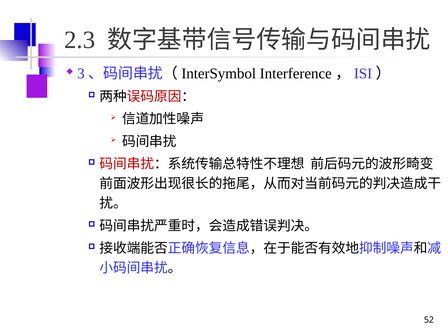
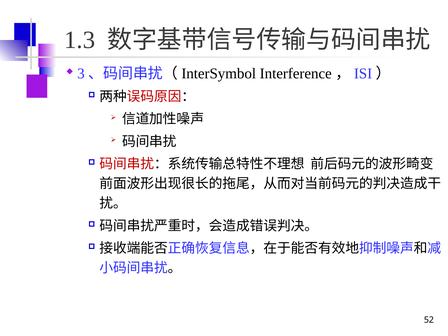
2.3: 2.3 -> 1.3 (80, 40)
